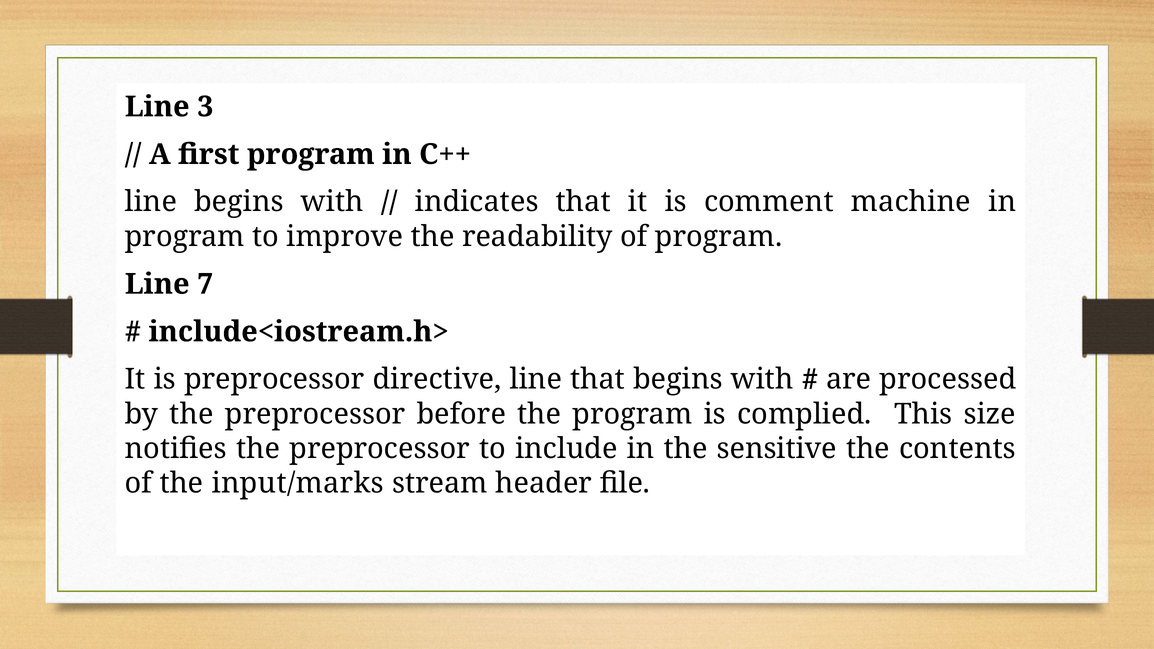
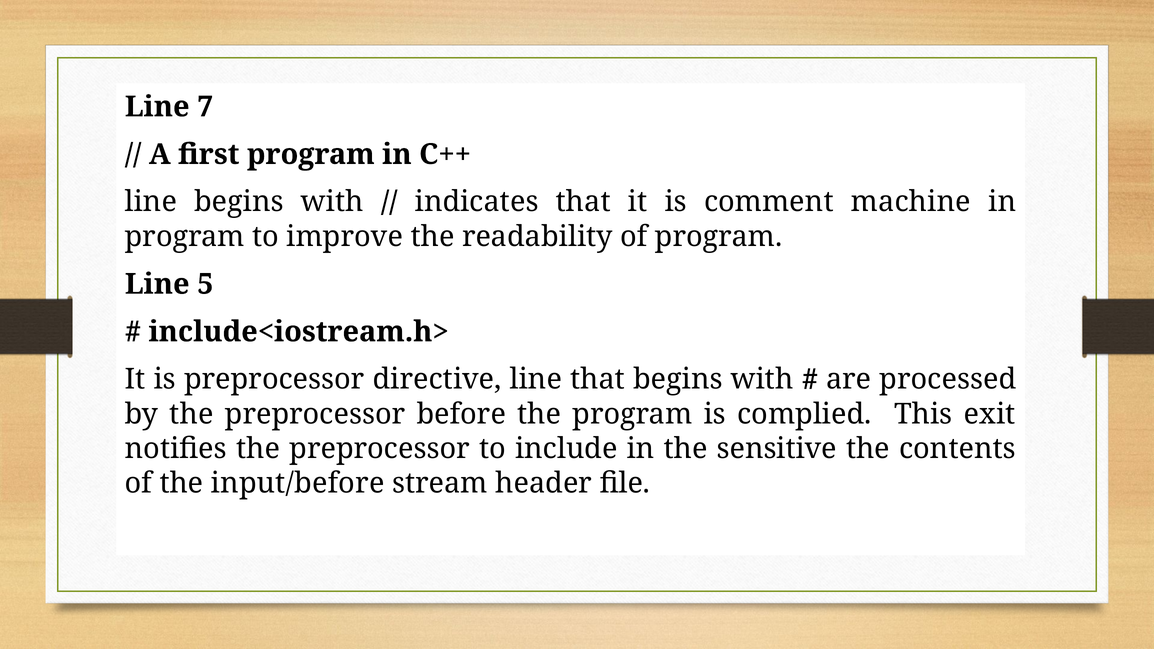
3: 3 -> 7 (205, 107)
7: 7 -> 5 (205, 284)
size: size -> exit (990, 414)
input/marks: input/marks -> input/before (298, 483)
